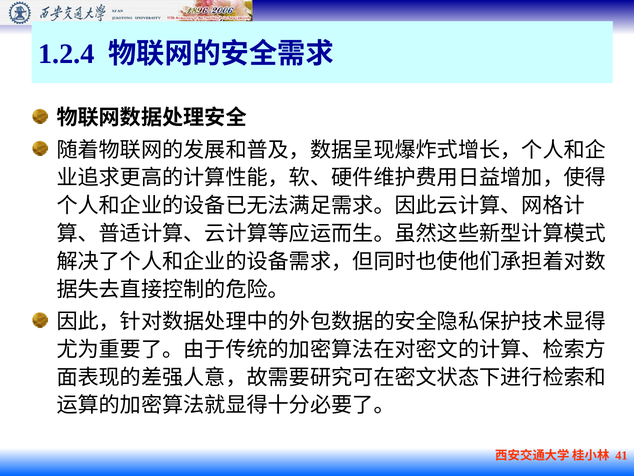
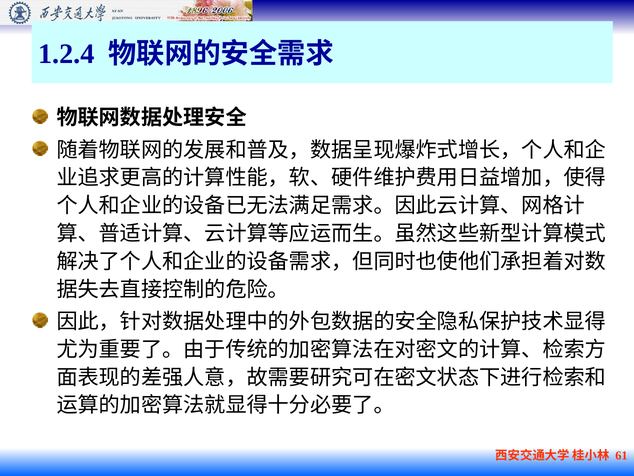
41: 41 -> 61 (621, 455)
